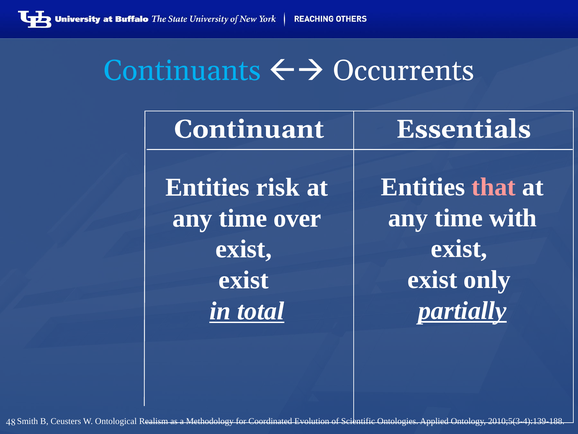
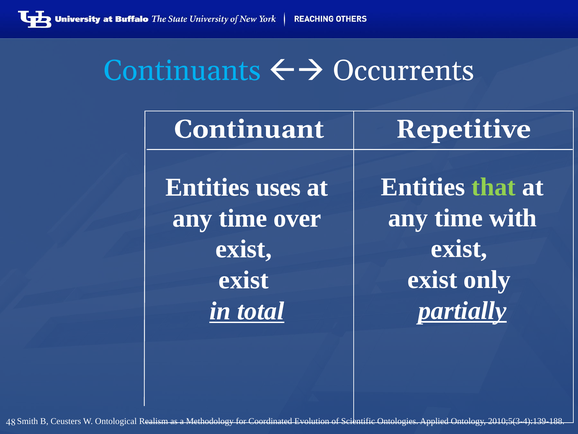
Essentials: Essentials -> Repetitive (463, 129)
that colour: pink -> light green (494, 187)
risk: risk -> uses (278, 187)
